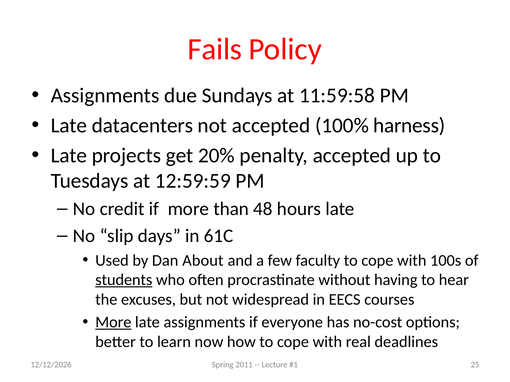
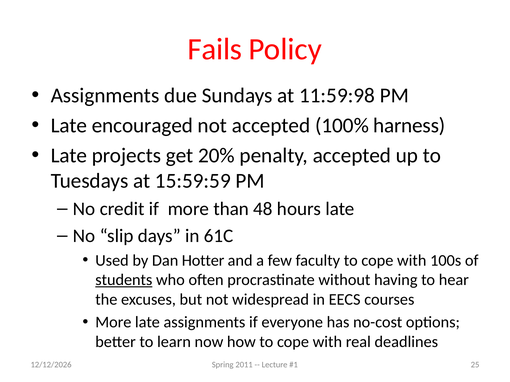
11:59:58: 11:59:58 -> 11:59:98 (337, 96)
datacenters: datacenters -> encouraged (142, 126)
12:59:59: 12:59:59 -> 15:59:59 (193, 181)
About: About -> Hotter (203, 261)
More underline: present -> none (113, 323)
